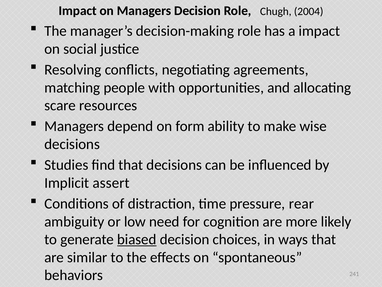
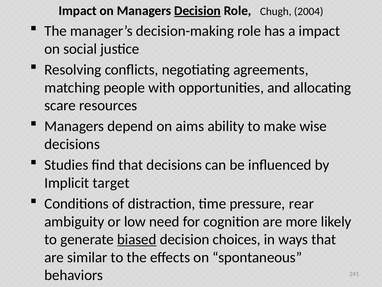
Decision underline: none -> present (197, 11)
form: form -> aims (190, 126)
assert: assert -> target (111, 183)
